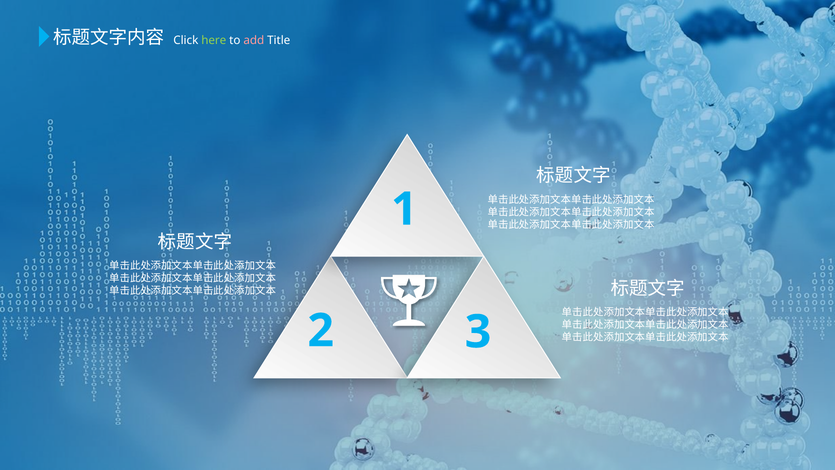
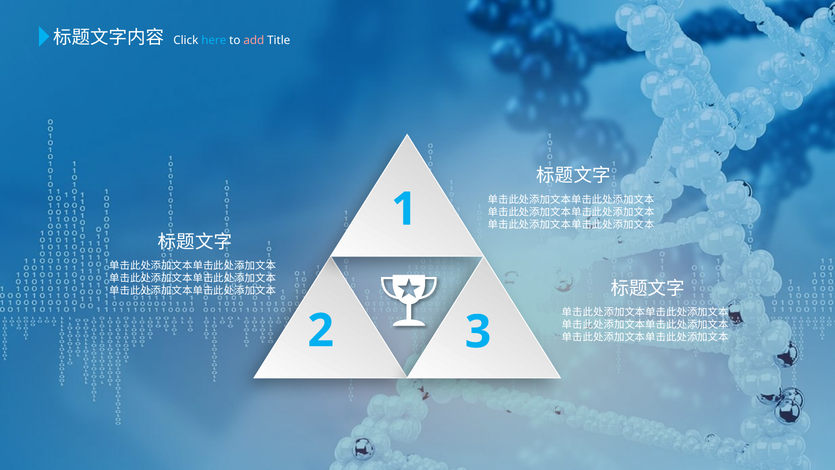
here colour: light green -> light blue (214, 40)
